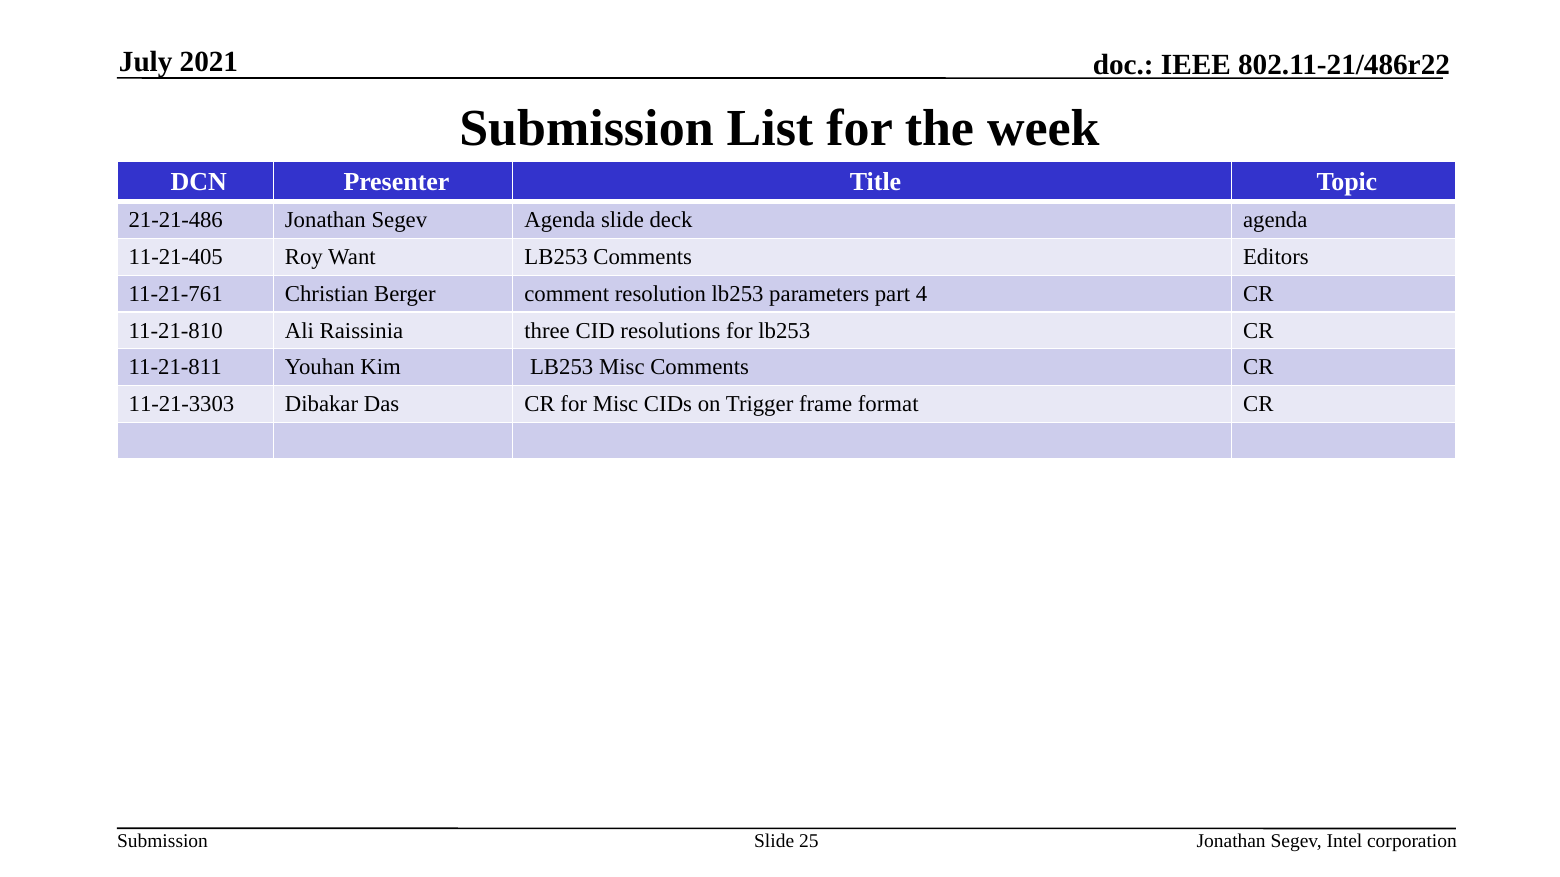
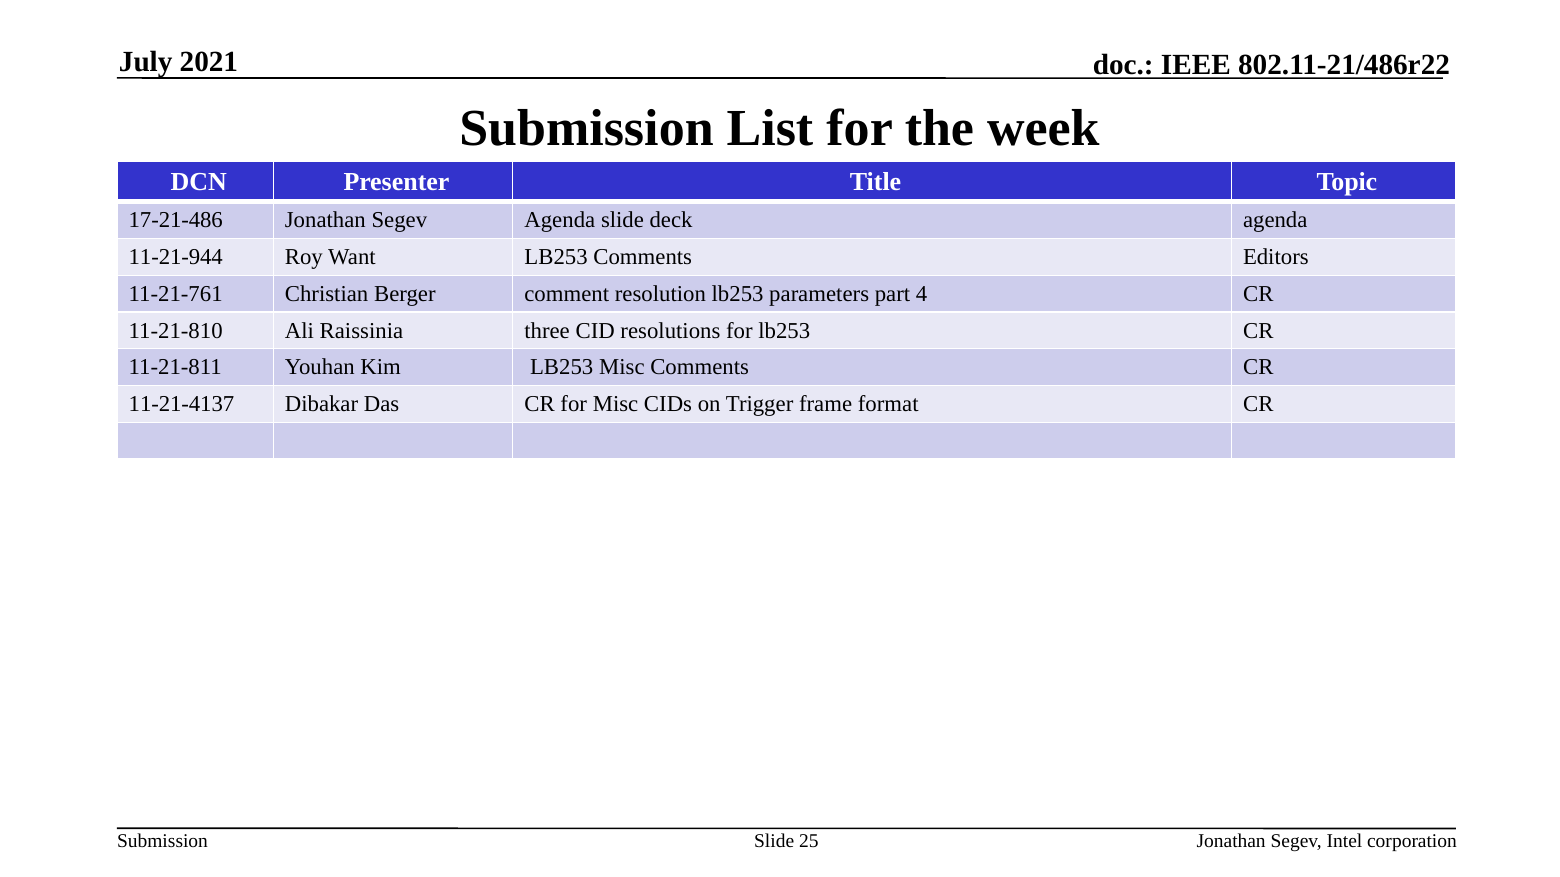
21-21-486: 21-21-486 -> 17-21-486 (176, 220)
11-21-405: 11-21-405 -> 11-21-944 (176, 257)
11-21-3303: 11-21-3303 -> 11-21-4137 (181, 404)
